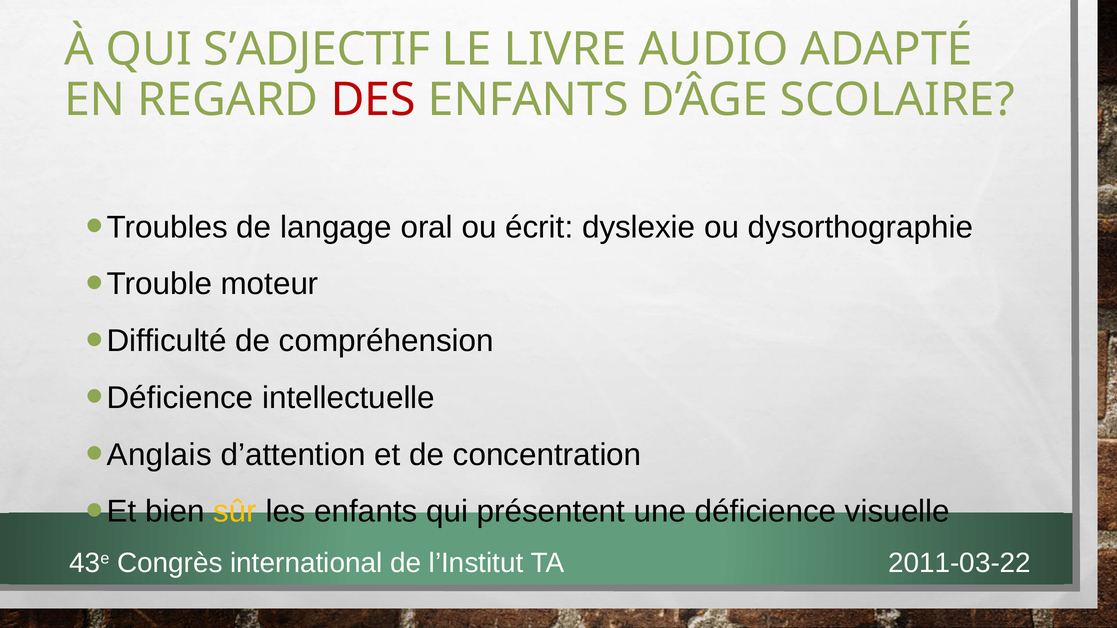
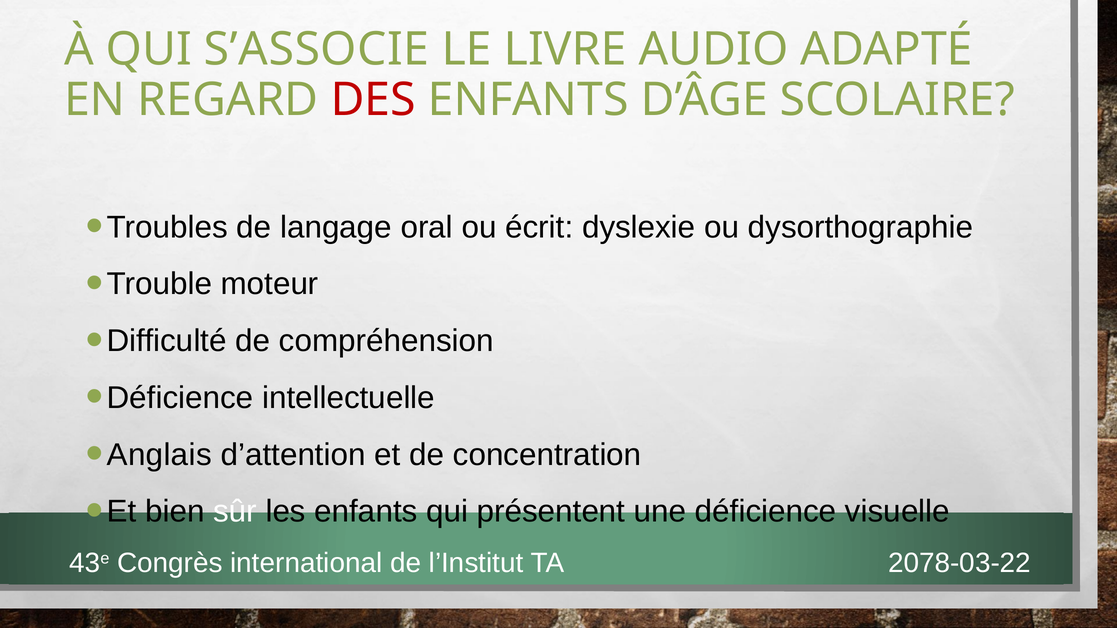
S’ADJECTIF: S’ADJECTIF -> S’ASSOCIE (317, 50)
sûr colour: yellow -> white (235, 512)
2011-03-22: 2011-03-22 -> 2078-03-22 (959, 563)
